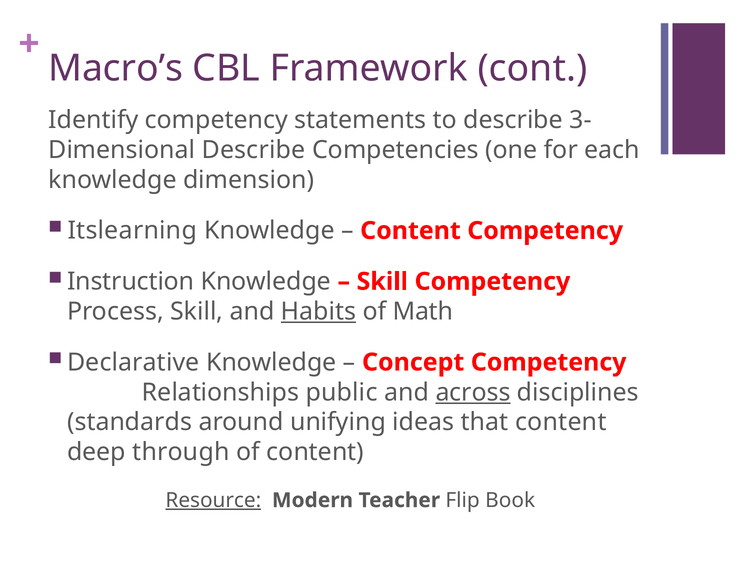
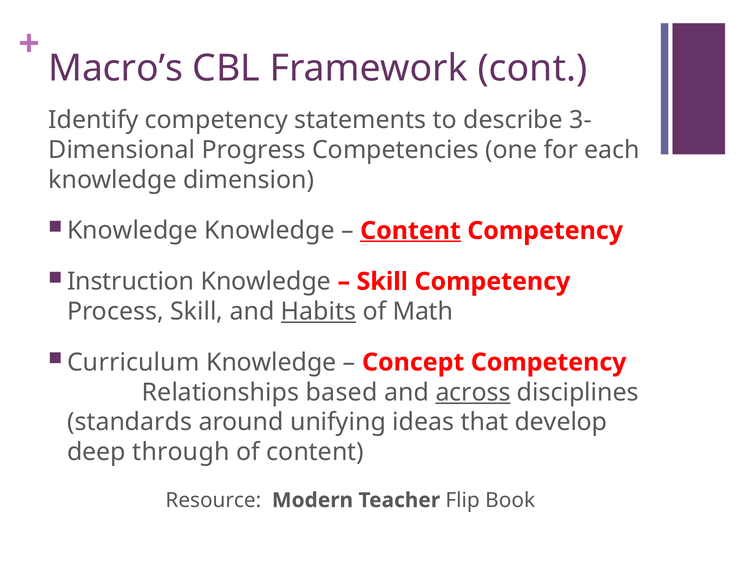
Describe: Describe -> Progress (254, 150)
Itslearning: Itslearning -> Knowledge (132, 231)
Content underline: none -> present (410, 231)
Declarative: Declarative -> Curriculum (133, 362)
public: public -> based (342, 392)
that content: content -> develop (561, 422)
Resource underline: present -> none (213, 500)
